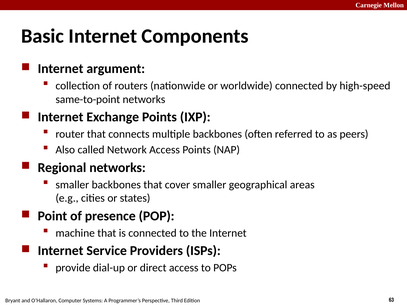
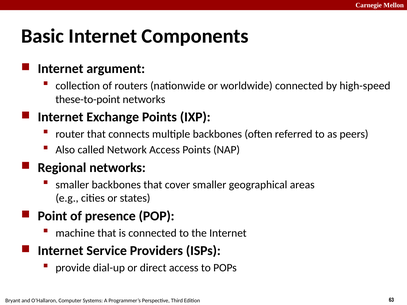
same-to-point: same-to-point -> these-to-point (88, 99)
